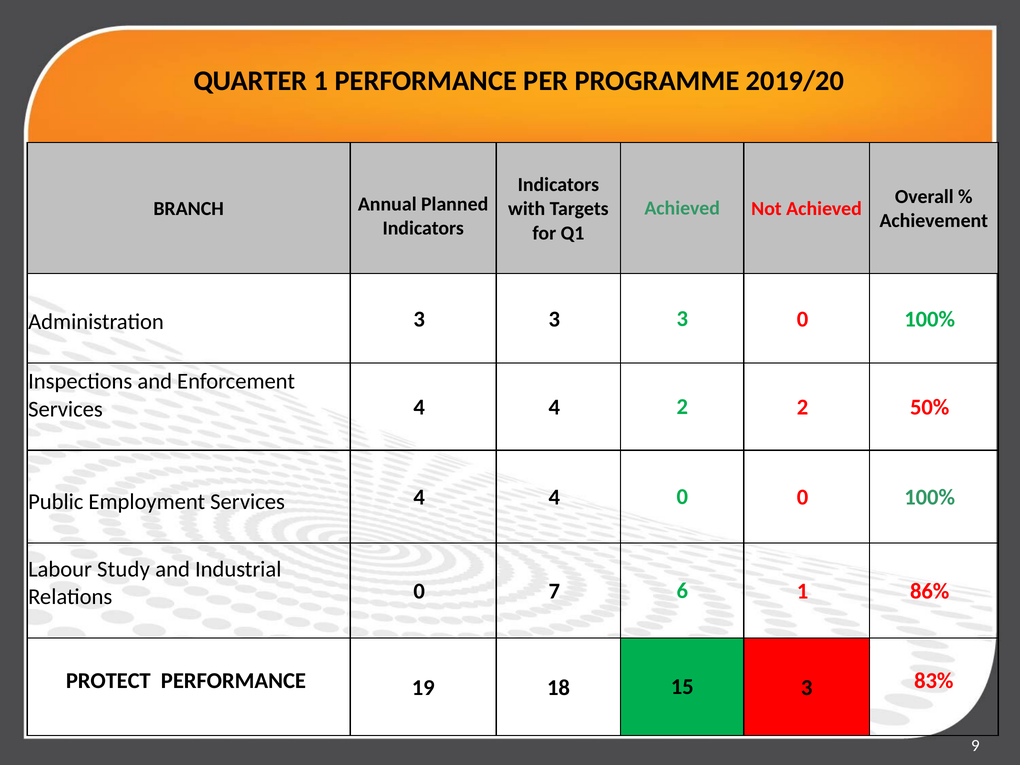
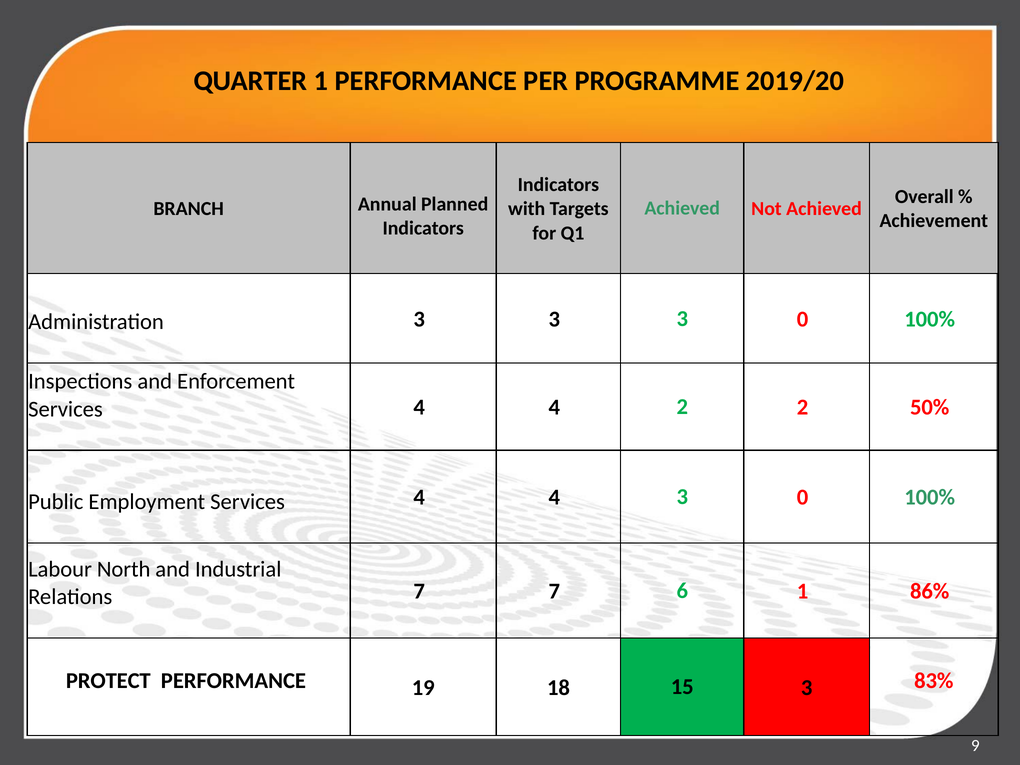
4 0: 0 -> 3 (682, 497)
Study: Study -> North (124, 569)
Relations 0: 0 -> 7 (419, 591)
